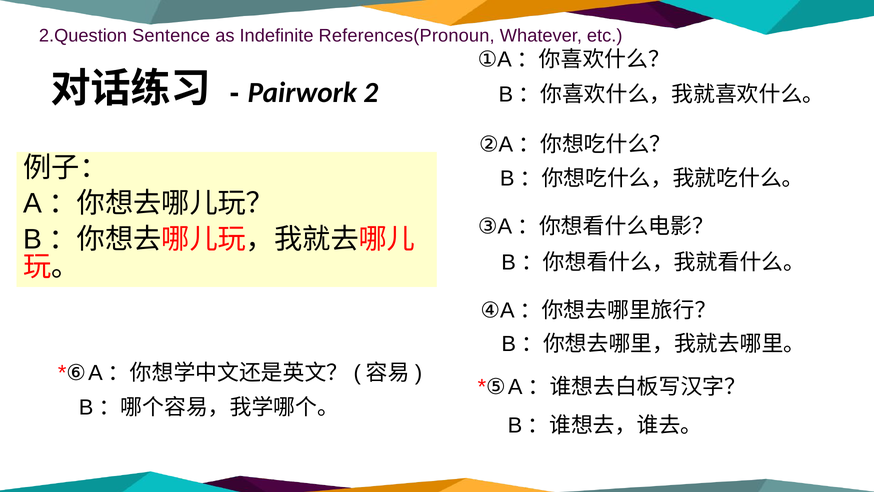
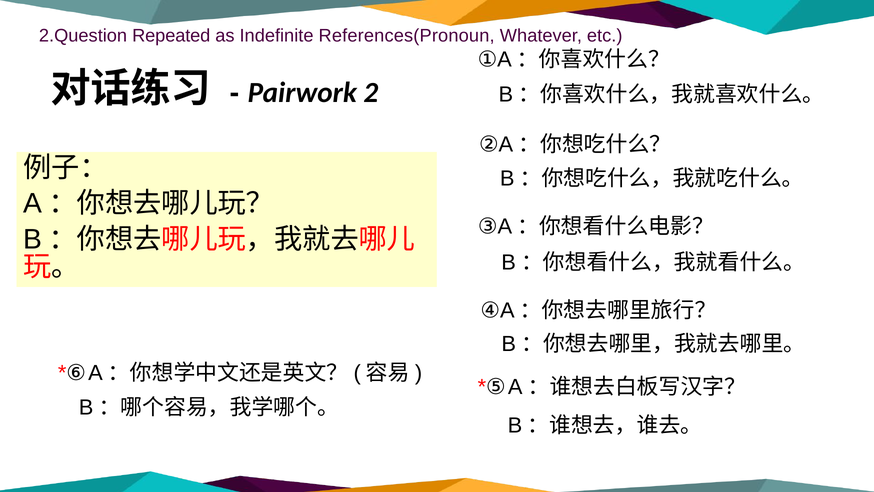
Sentence: Sentence -> Repeated (171, 36)
